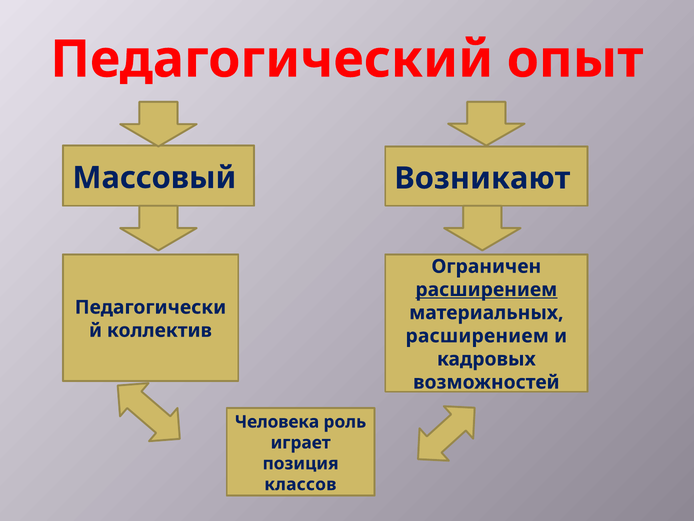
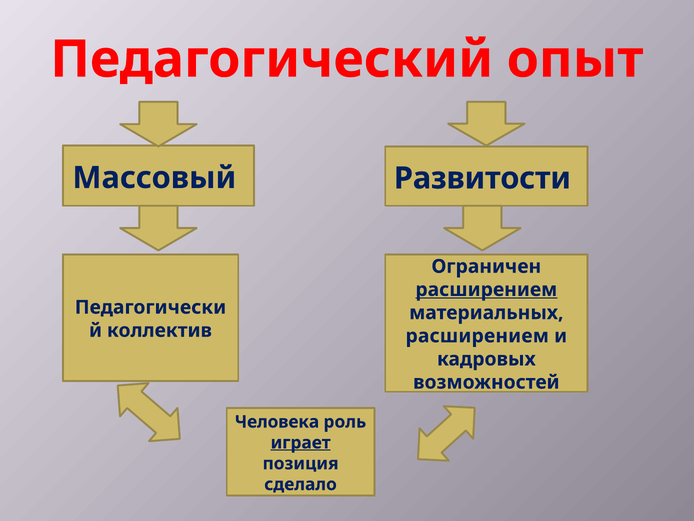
Возникают: Возникают -> Развитости (482, 178)
играет underline: none -> present (301, 442)
классов: классов -> сделало (301, 484)
